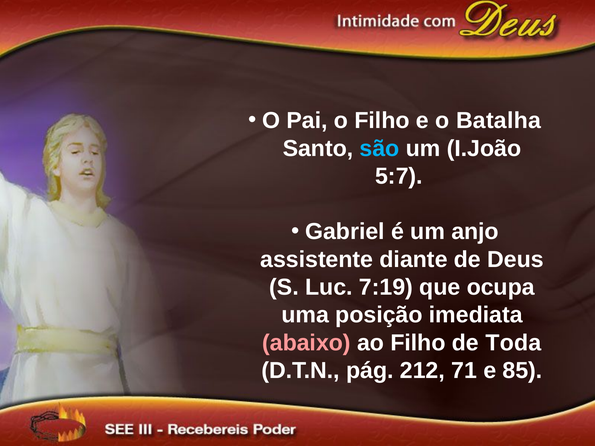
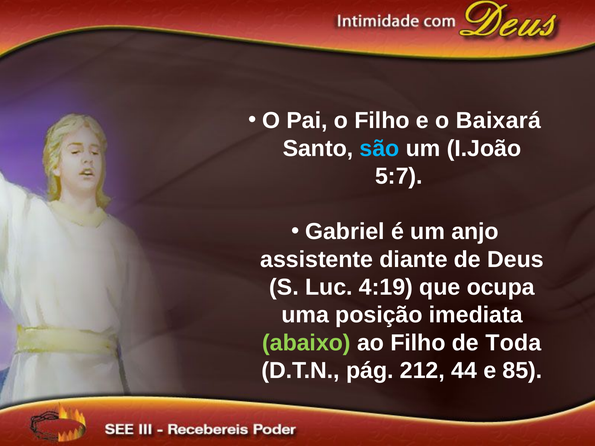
Batalha: Batalha -> Baixará (498, 121)
7:19: 7:19 -> 4:19 (386, 287)
abaixo colour: pink -> light green (306, 343)
71: 71 -> 44 (464, 371)
